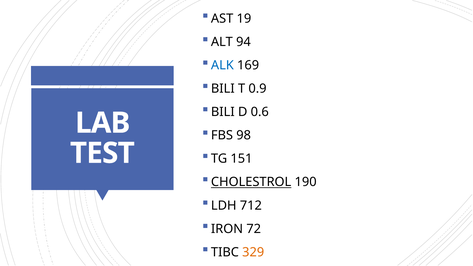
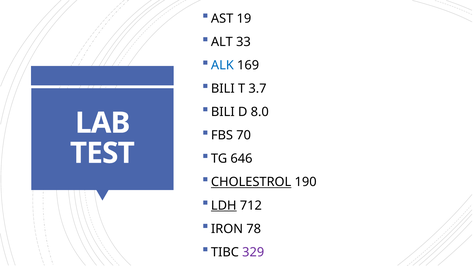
94: 94 -> 33 (243, 42)
0.9: 0.9 -> 3.7 (258, 89)
0.6: 0.6 -> 8.0 (260, 112)
98: 98 -> 70 (244, 135)
151: 151 -> 646 (241, 159)
LDH underline: none -> present (224, 205)
72: 72 -> 78 (254, 229)
329 colour: orange -> purple (253, 252)
